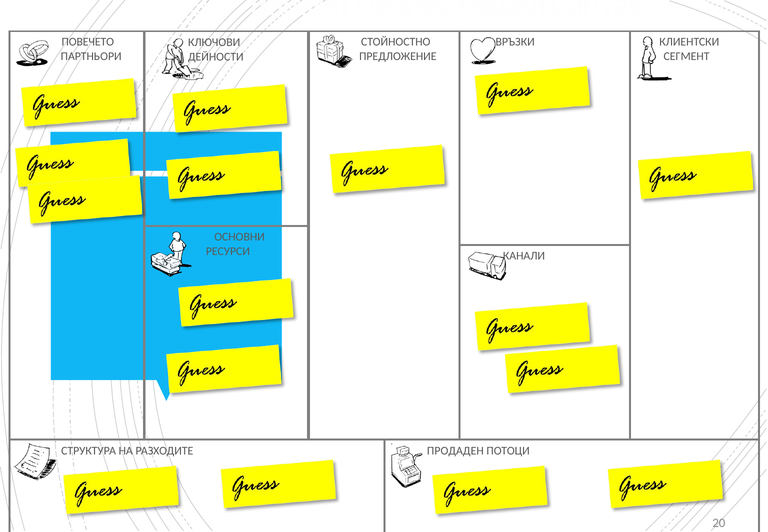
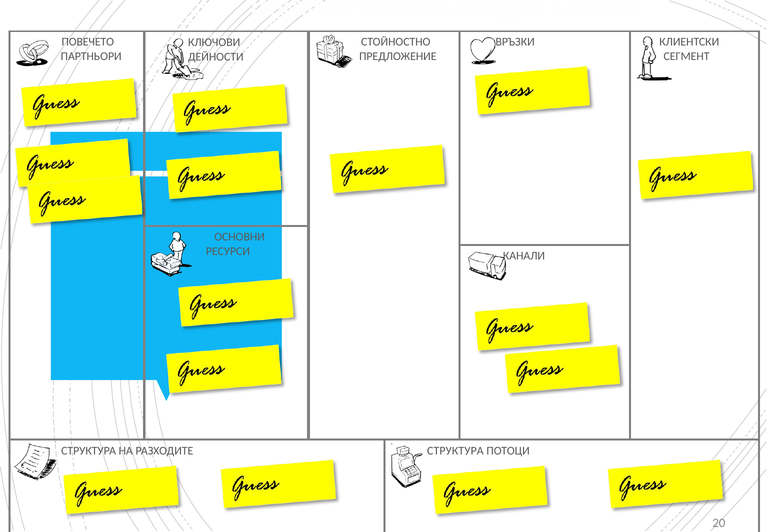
РАЗХОДИТЕ ПРОДАДЕН: ПРОДАДЕН -> СТРУКТУРА (455, 450)
